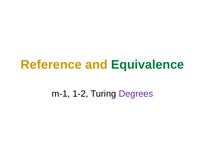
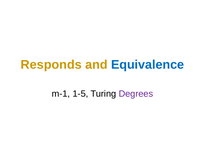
Reference: Reference -> Responds (51, 65)
Equivalence colour: green -> blue (148, 65)
1-2: 1-2 -> 1-5 (80, 94)
